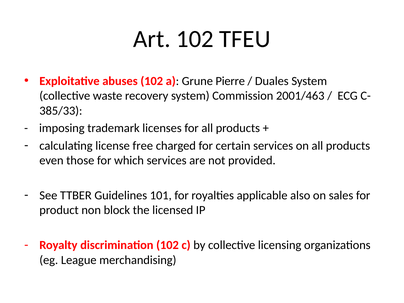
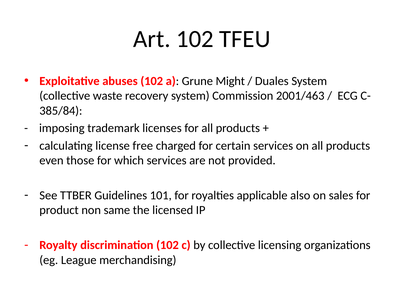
Pierre: Pierre -> Might (230, 81)
385/33: 385/33 -> 385/84 (61, 111)
block: block -> same (117, 210)
